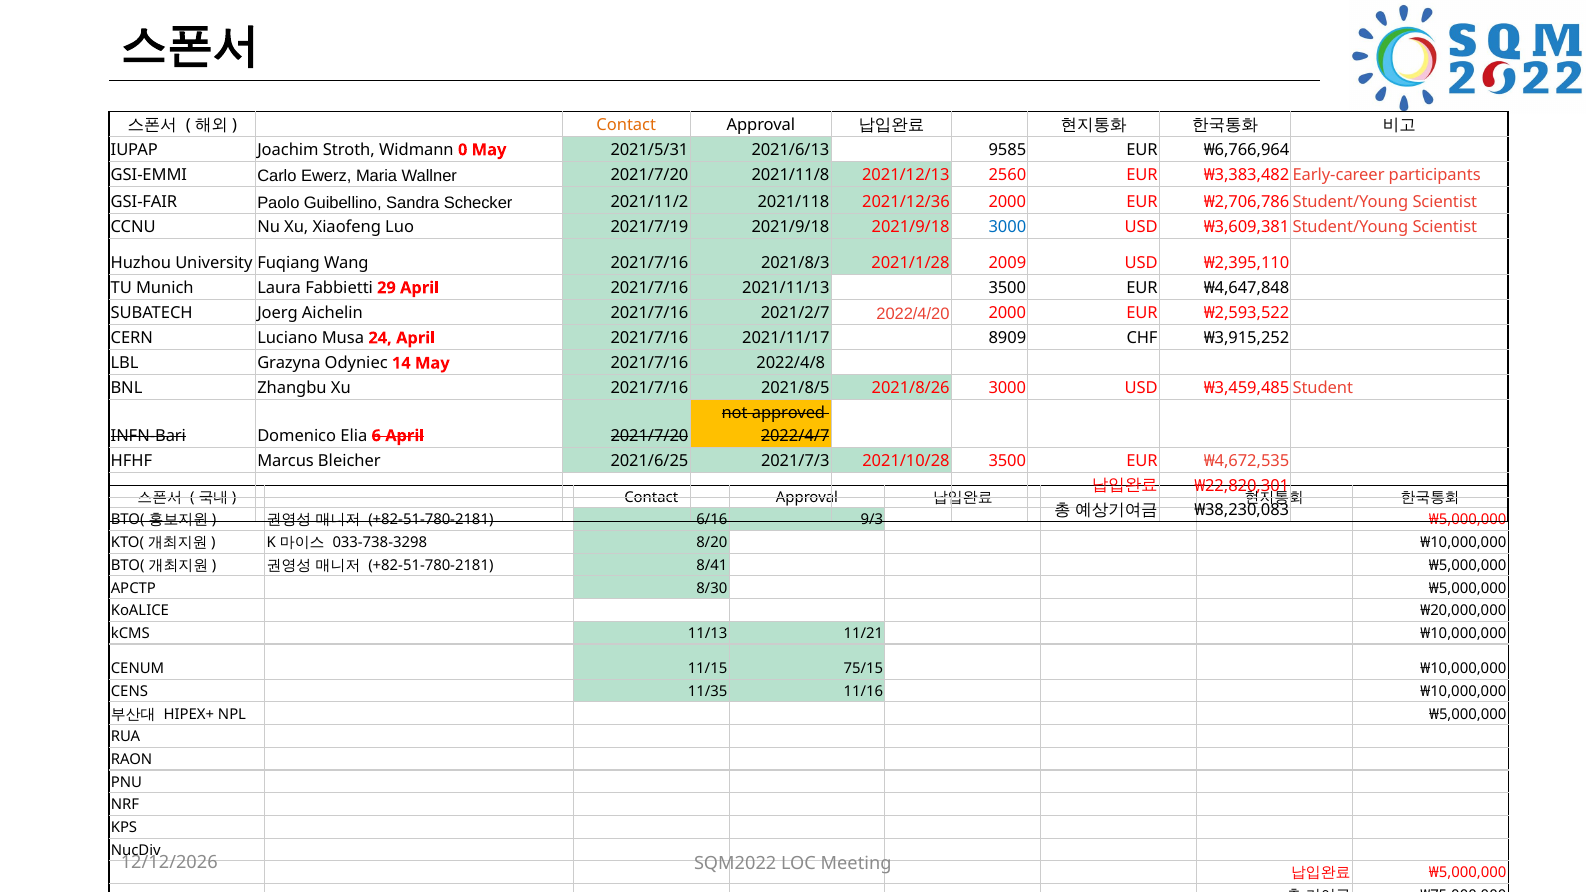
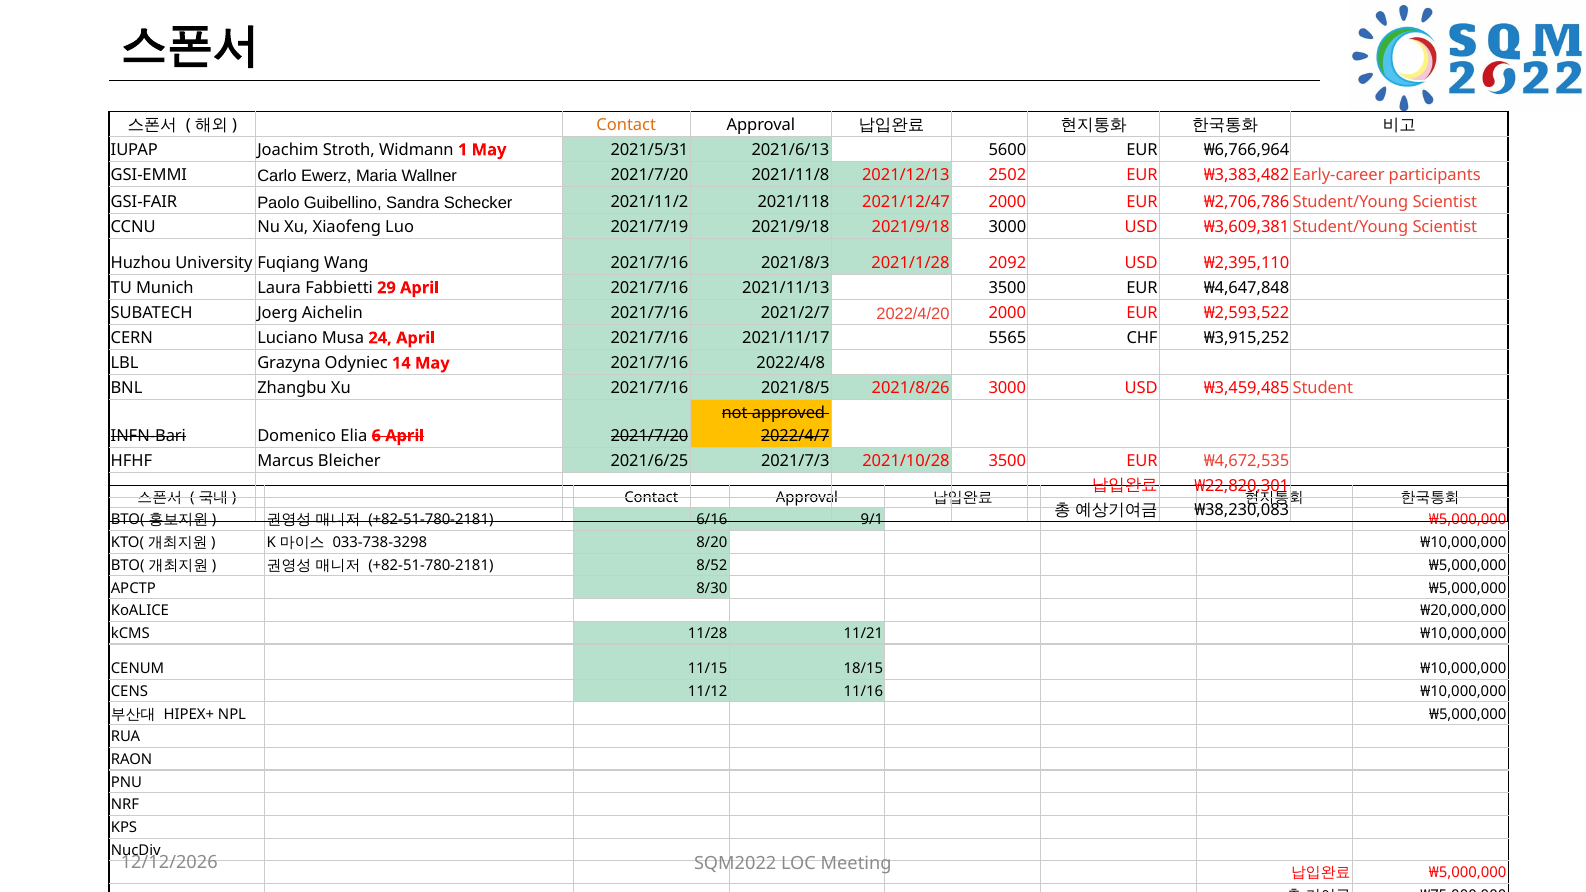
0: 0 -> 1 (463, 150)
9585: 9585 -> 5600 (1007, 150)
2560: 2560 -> 2502 (1007, 175)
2021/12/36: 2021/12/36 -> 2021/12/47 (906, 202)
3000 colour: blue -> black (1007, 227)
2009: 2009 -> 2092 (1007, 263)
8909: 8909 -> 5565 (1007, 338)
9/3: 9/3 -> 9/1 (872, 520)
8/41: 8/41 -> 8/52 (712, 565)
11/13: 11/13 -> 11/28 (708, 634)
75/15: 75/15 -> 18/15 (863, 669)
11/35: 11/35 -> 11/12 (708, 691)
